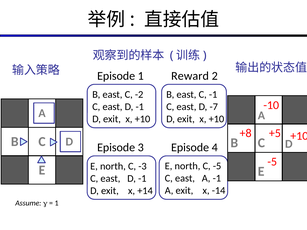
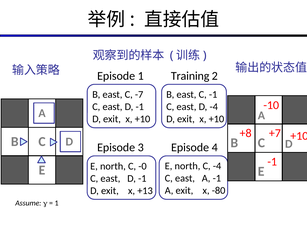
Reward: Reward -> Training (190, 76)
-2: -2 -> -7 (139, 95)
D -7: -7 -> -4 (214, 107)
+5: +5 -> +7 (275, 133)
-5: -5 -> -1 (272, 162)
C -5: -5 -> -4 (217, 166)
-3: -3 -> -0 (142, 167)
-14: -14 -> -80 (219, 191)
+14: +14 -> +13 (145, 191)
